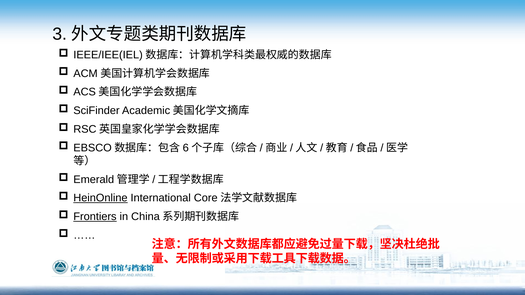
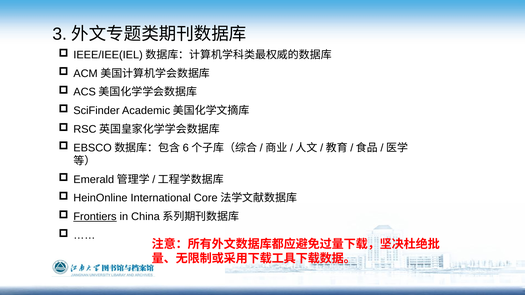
HeinOnline underline: present -> none (100, 198)
